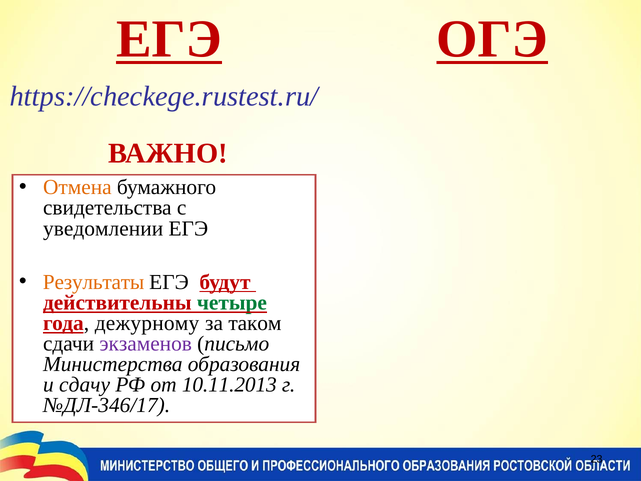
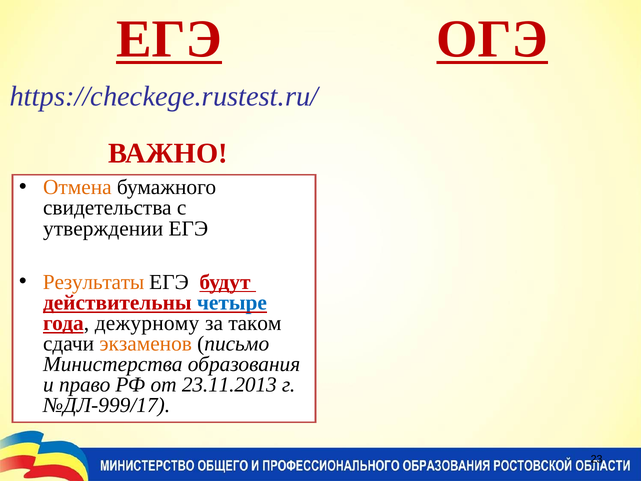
уведомлении: уведомлении -> утверждении (103, 228)
четыре colour: green -> blue (232, 303)
экзаменов colour: purple -> orange (146, 344)
сдачу: сдачу -> право (85, 385)
10.11.2013: 10.11.2013 -> 23.11.2013 (229, 385)
№ДЛ-346/17: №ДЛ-346/17 -> №ДЛ-999/17 (107, 405)
